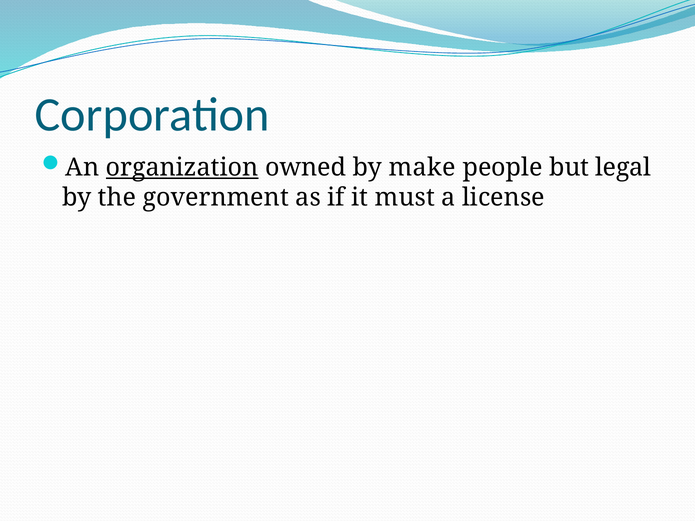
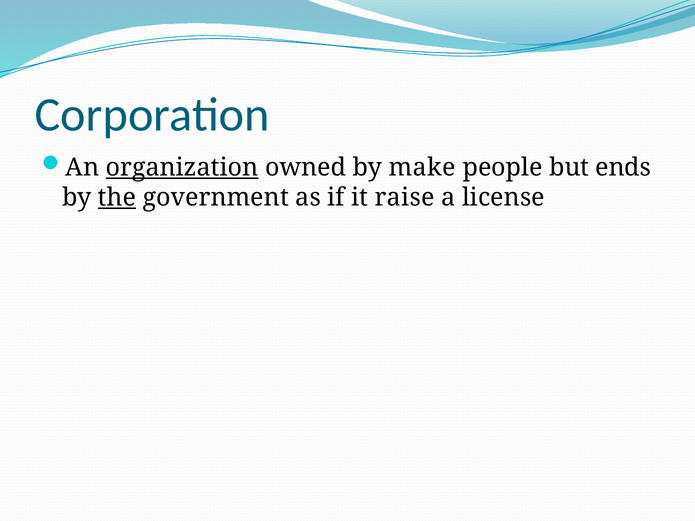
legal: legal -> ends (623, 167)
the underline: none -> present (117, 197)
must: must -> raise (405, 197)
